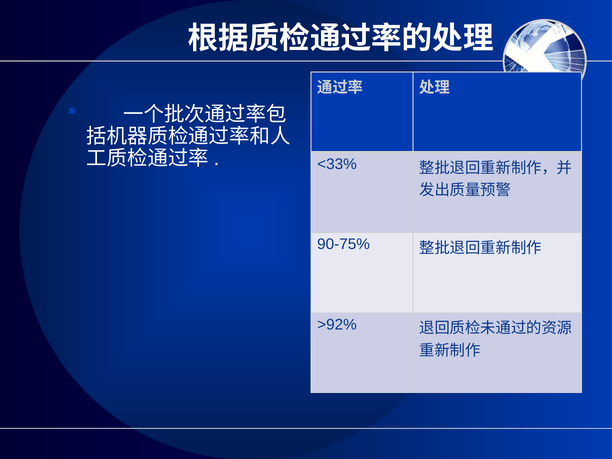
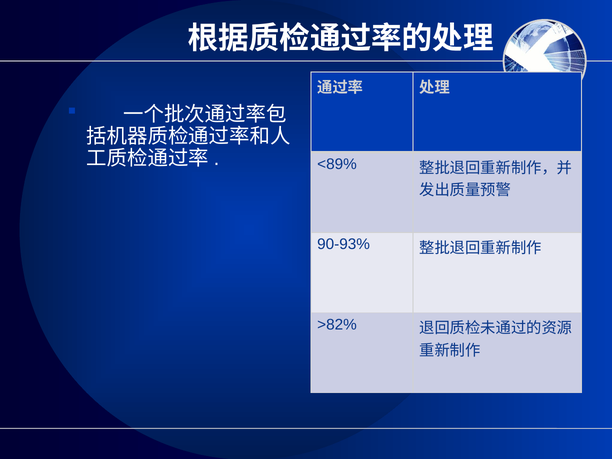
<33%: <33% -> <89% (337, 164)
90-75%: 90-75% -> 90-93% (344, 244)
>92%: >92% -> >82% (337, 325)
